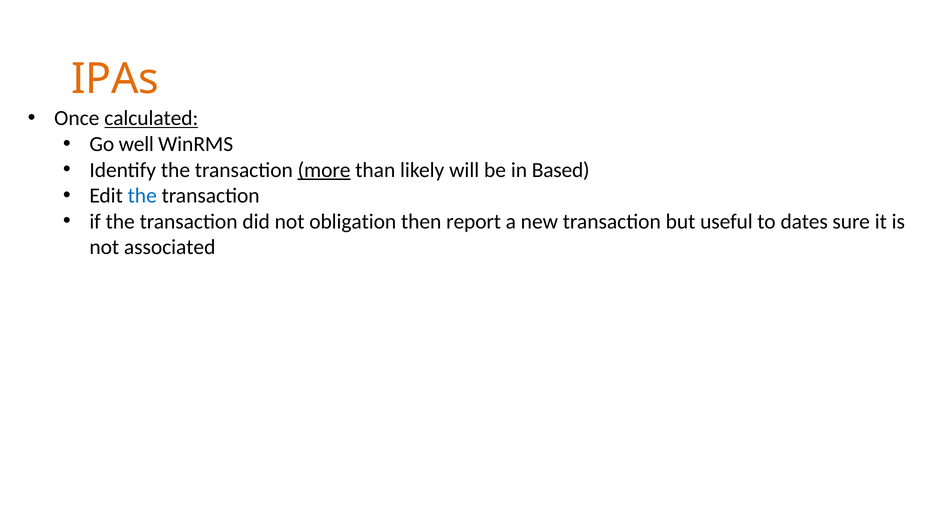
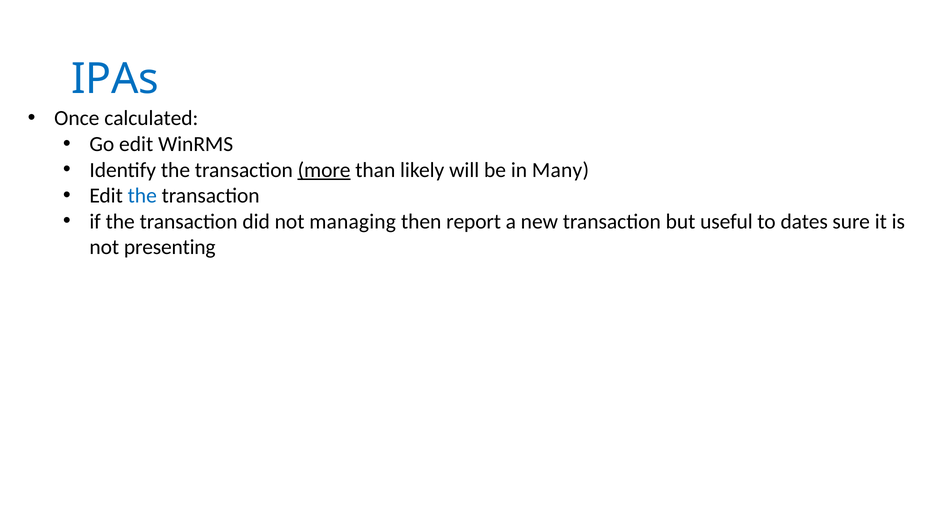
IPAs colour: orange -> blue (115, 79)
calculated underline: present -> none (151, 118)
Go well: well -> edit (136, 144)
Based: Based -> Many (561, 170)
obligation: obligation -> managing (353, 221)
associated: associated -> presenting (170, 247)
